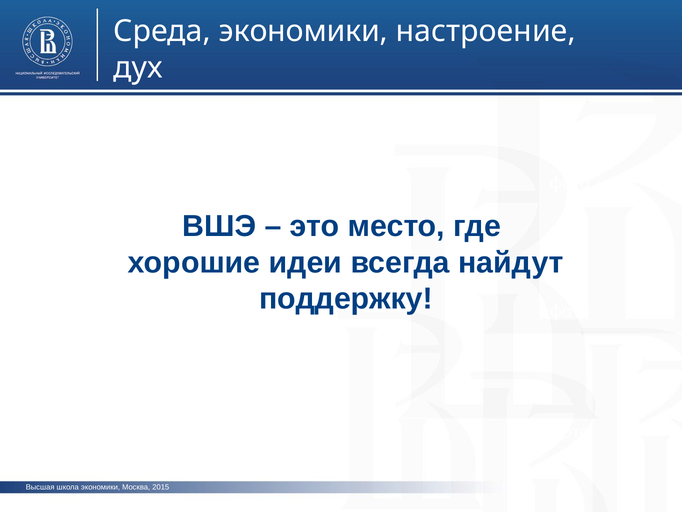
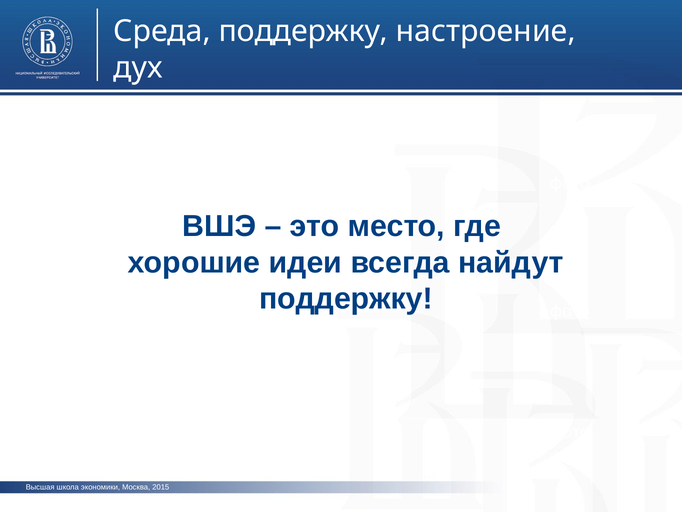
Среда экономики: экономики -> поддержку (303, 31)
